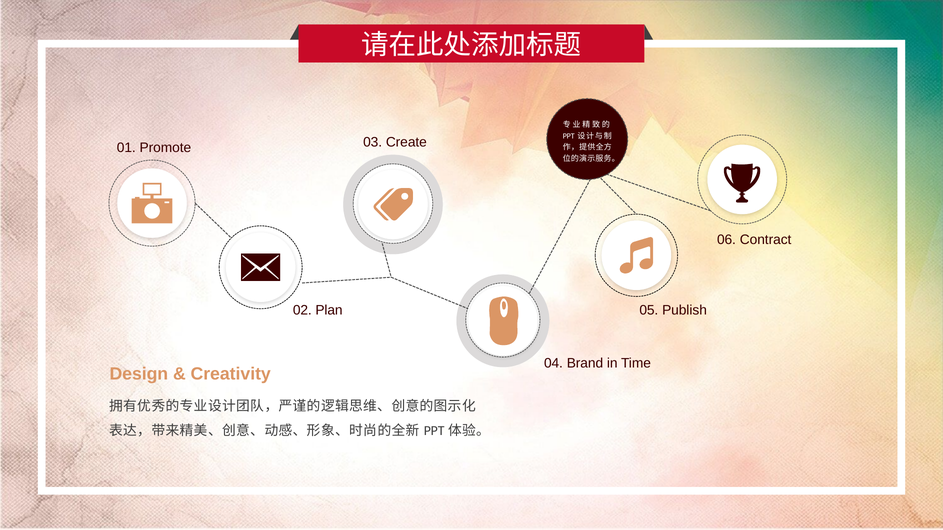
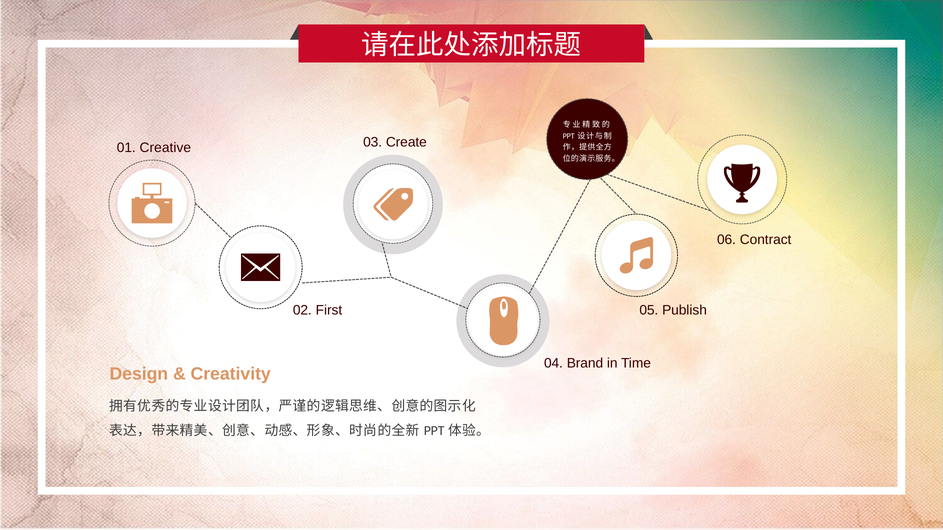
Promote: Promote -> Creative (165, 148)
Plan: Plan -> First (329, 311)
